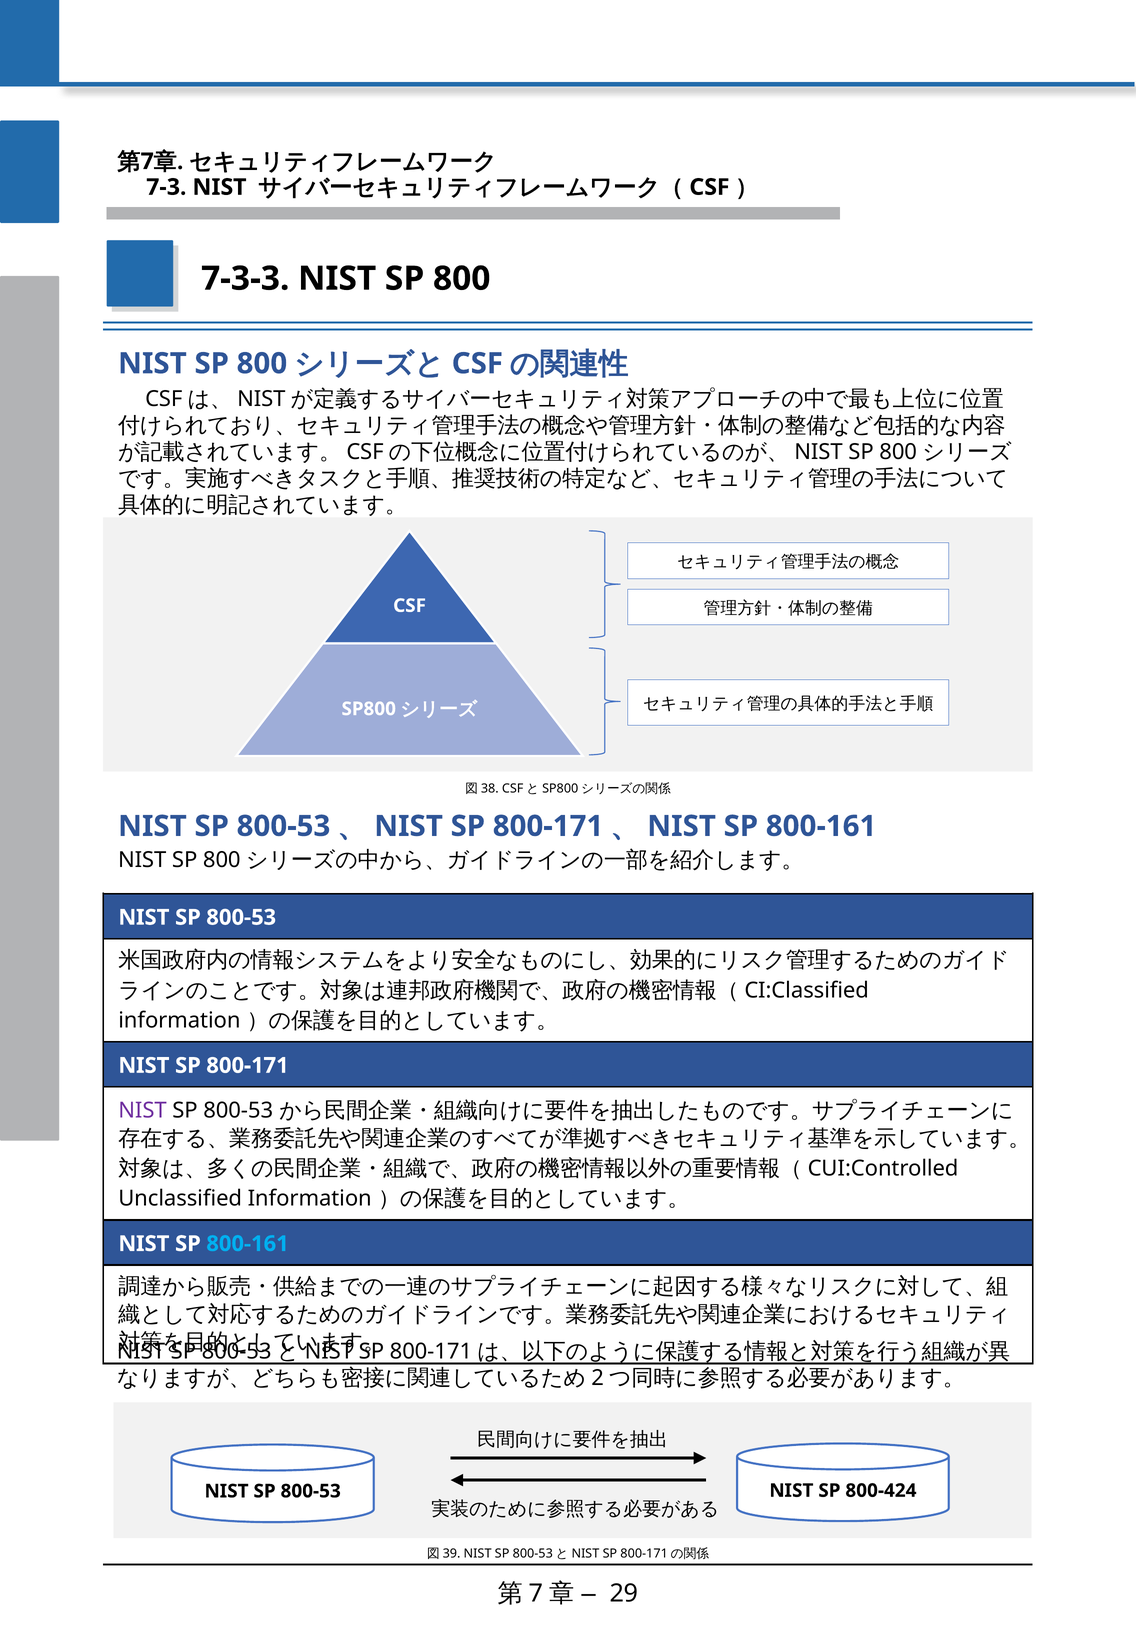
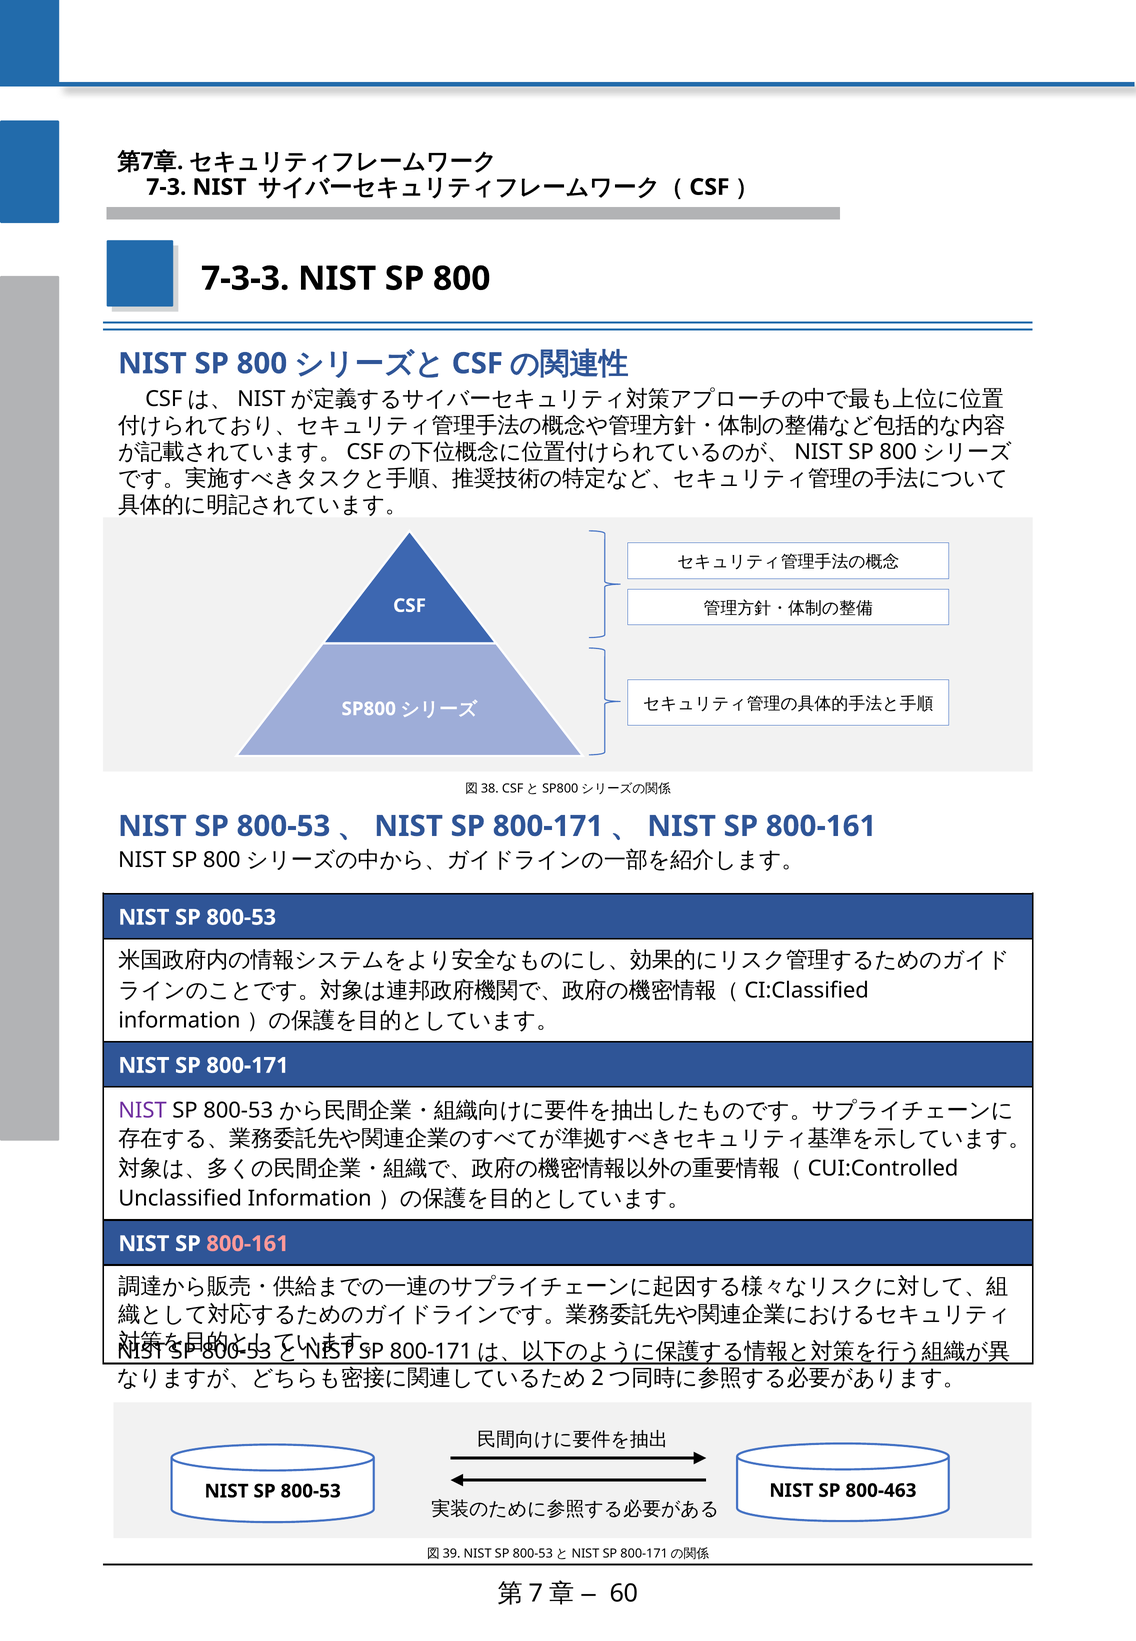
800-161 colour: light blue -> pink (248, 1244)
800-424: 800-424 -> 800-463 (881, 1491)
29: 29 -> 60 (624, 1593)
